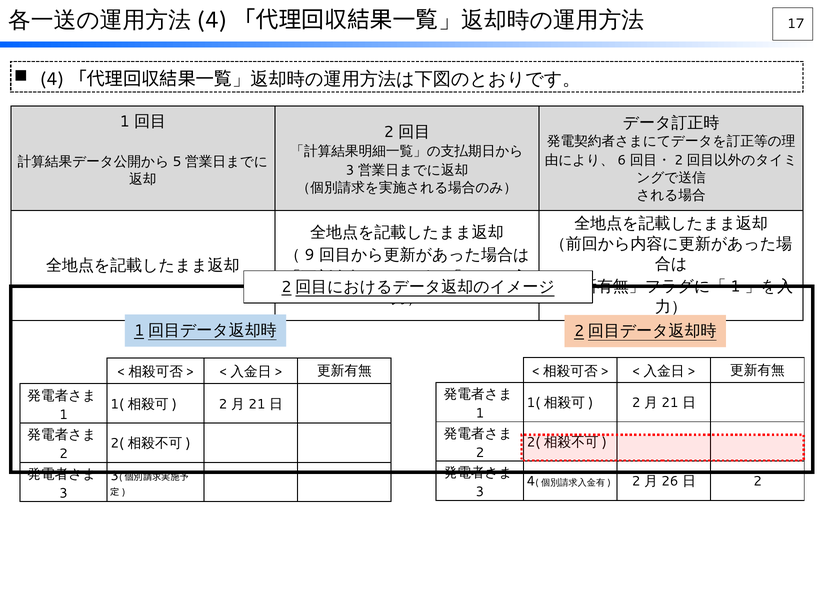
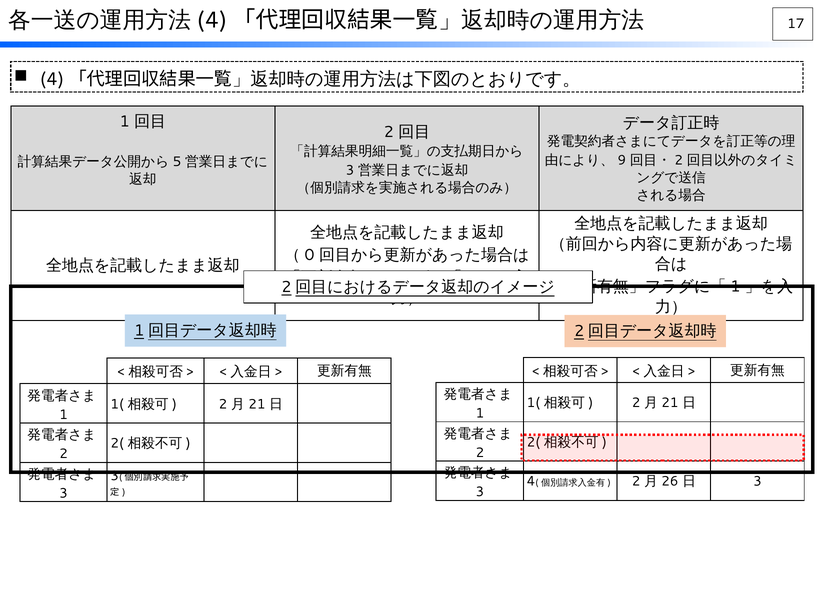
6: 6 -> 9 (622, 160)
9: 9 -> 0 (310, 255)
2: 2 -> 3 (757, 481)
